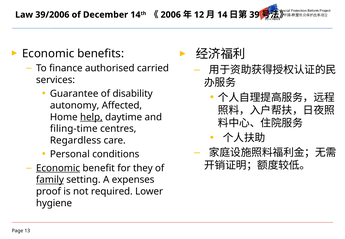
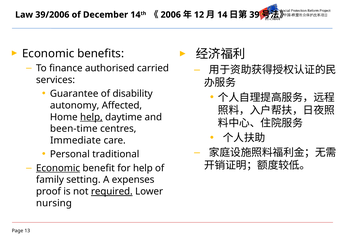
filing-time: filing-time -> been-time (74, 129)
Regardless: Regardless -> Immediate (76, 140)
conditions: conditions -> traditional (116, 154)
for they: they -> help (143, 168)
family underline: present -> none (50, 180)
required underline: none -> present (112, 191)
hygiene: hygiene -> nursing (54, 203)
